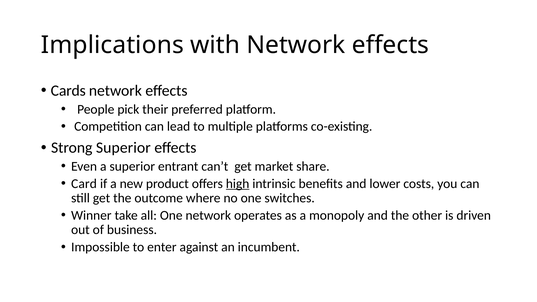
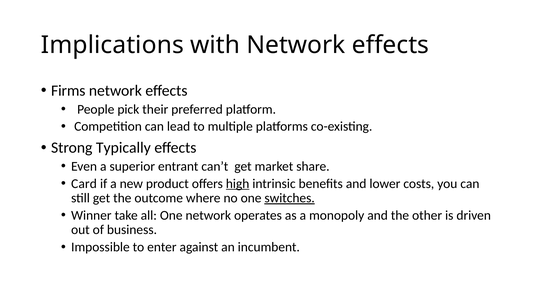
Cards: Cards -> Firms (68, 91)
Strong Superior: Superior -> Typically (123, 148)
switches underline: none -> present (290, 198)
